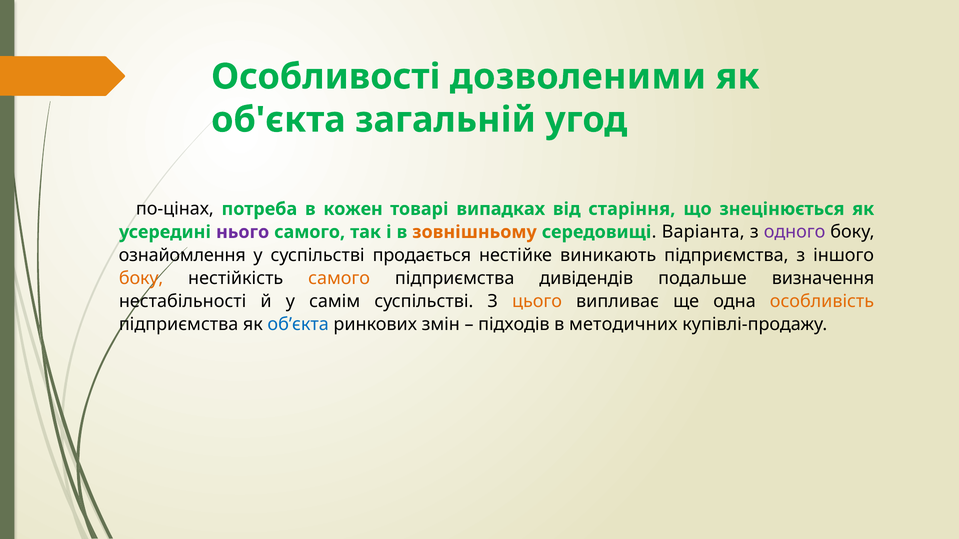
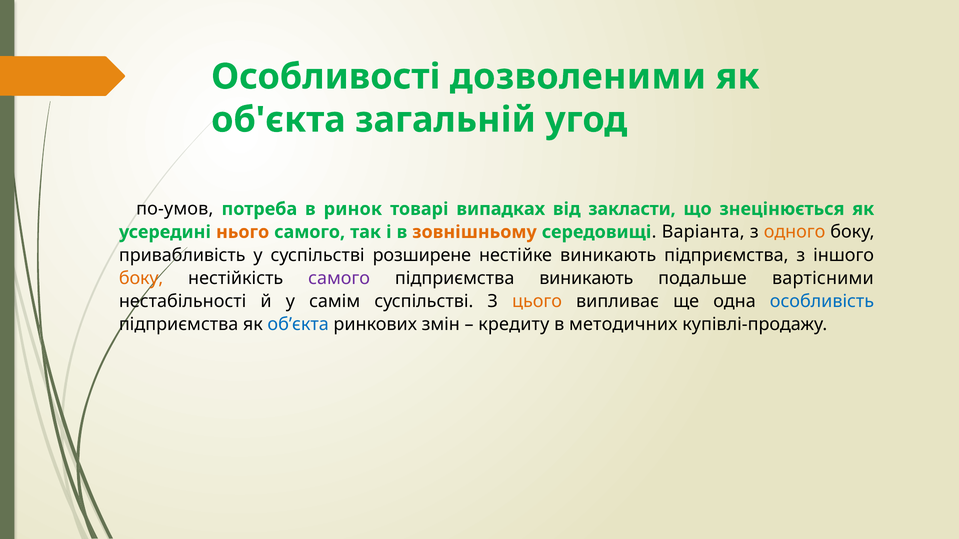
по-цінах: по-цінах -> по-умов (175, 209)
кожен: кожен -> ринок (353, 209)
старіння: старіння -> закласти (632, 209)
нього colour: purple -> orange (243, 232)
одного colour: purple -> orange (795, 232)
ознайомлення: ознайомлення -> привабливість (182, 255)
продається: продається -> розширене (422, 255)
самого colour: orange -> purple (339, 278)
підприємства дивідендів: дивідендів -> виникають (586, 278)
визначення: визначення -> вартісними (823, 278)
особливість colour: orange -> blue (822, 301)
підходів: підходів -> кредиту (514, 325)
